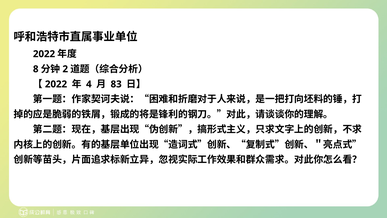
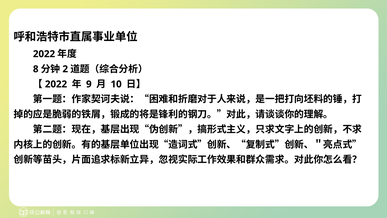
4: 4 -> 9 (89, 84)
83: 83 -> 10 (116, 84)
